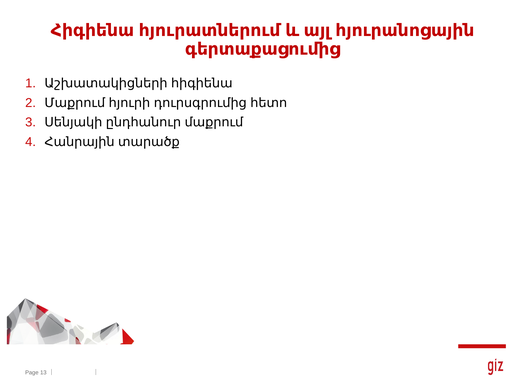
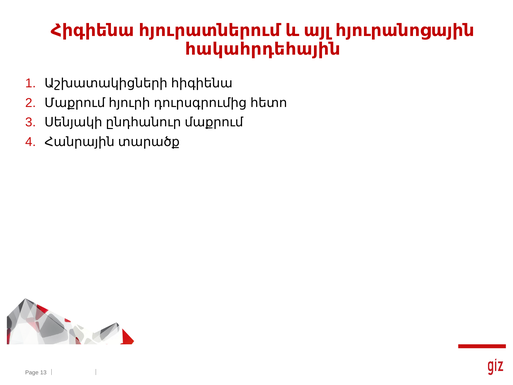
գերտաքացումից: գերտաքացումից -> հակահրդեհային (263, 49)
